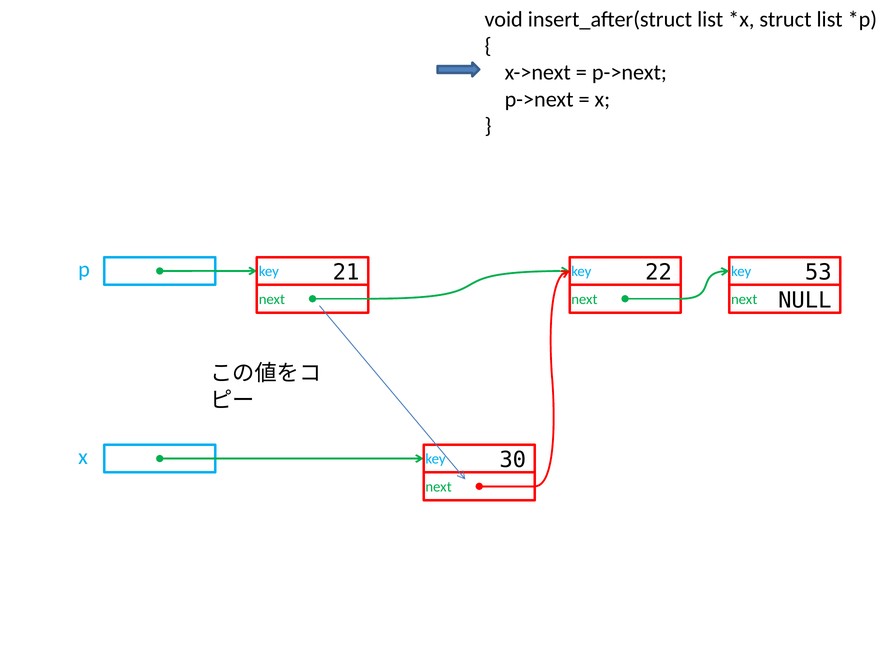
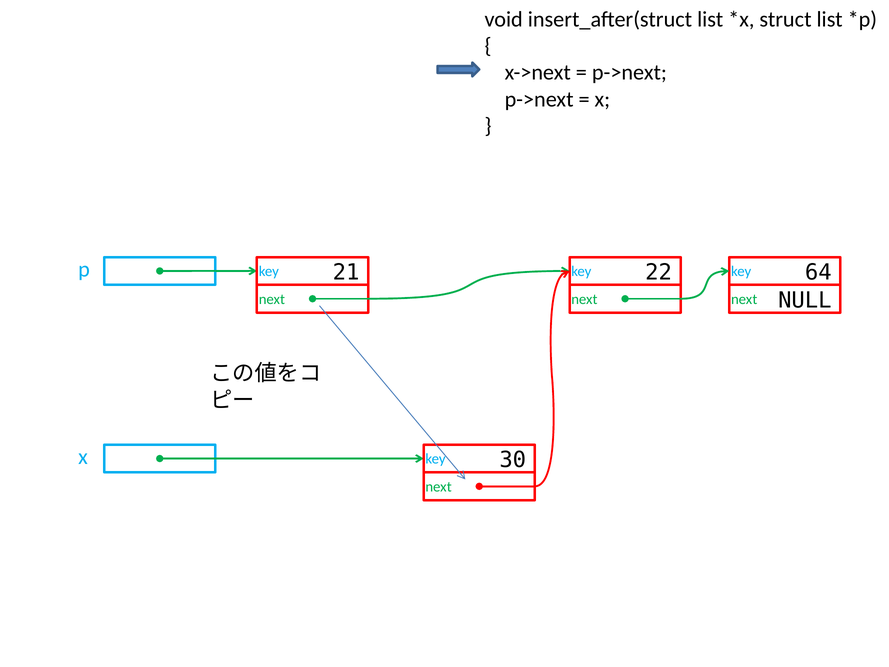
53: 53 -> 64 (818, 272)
